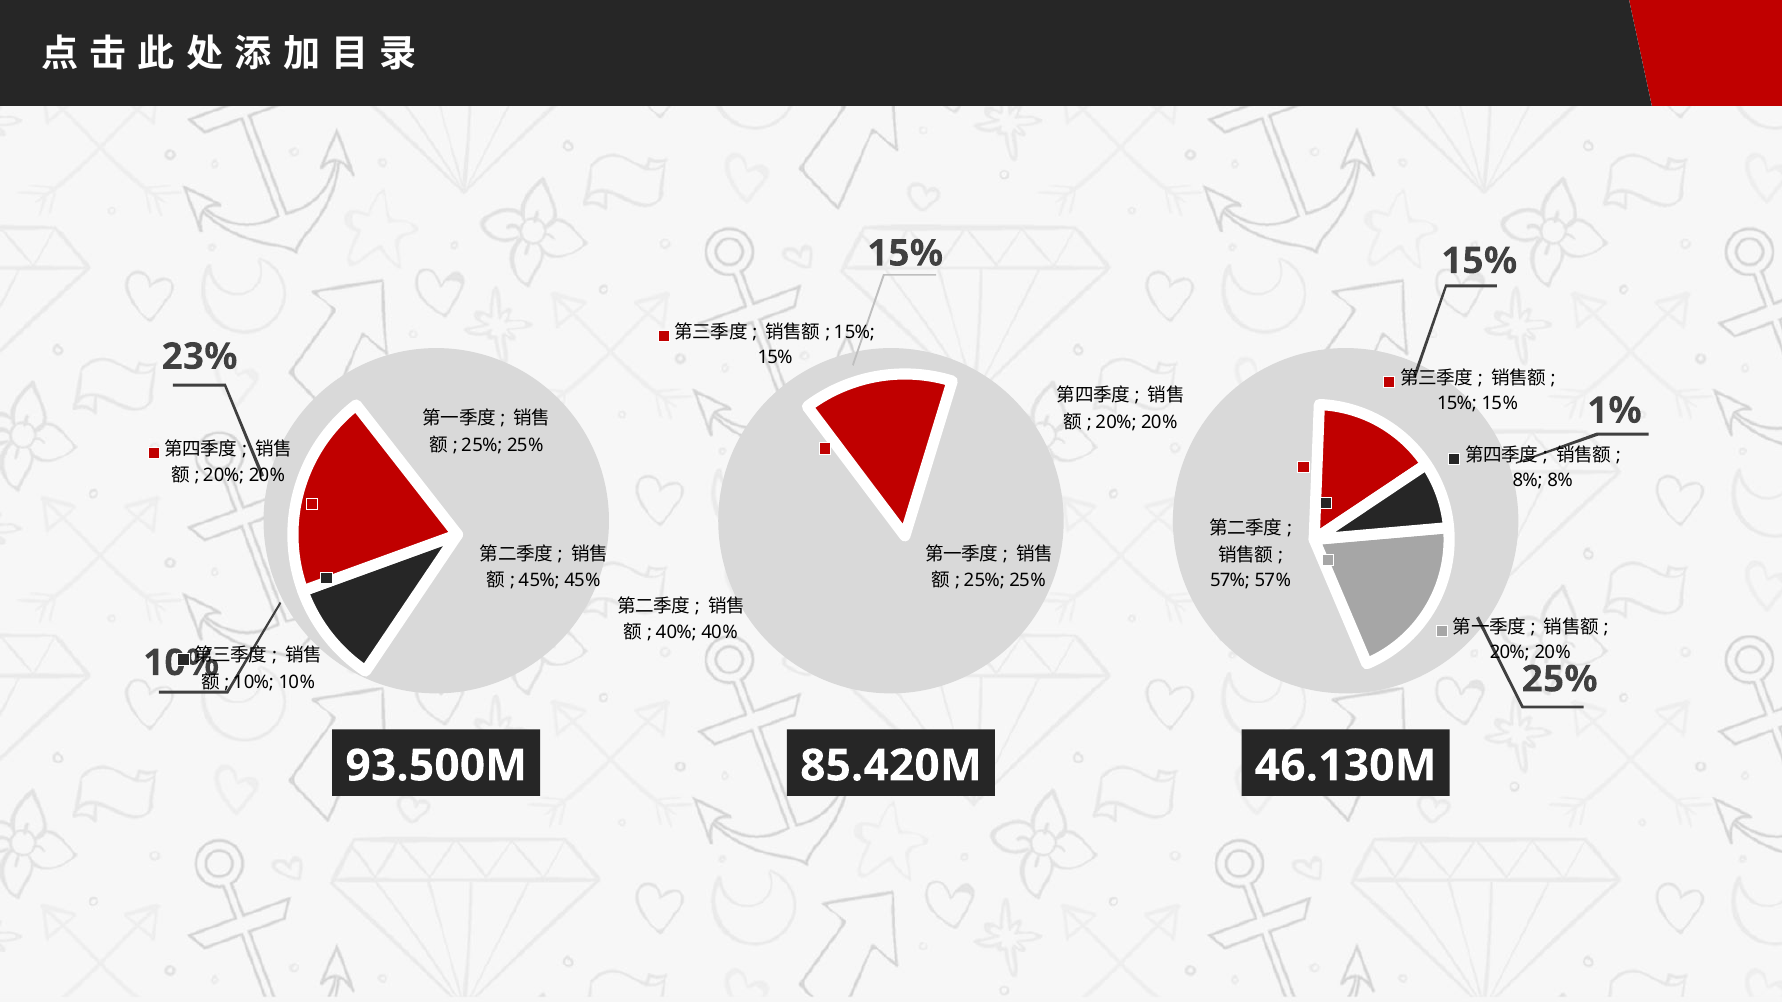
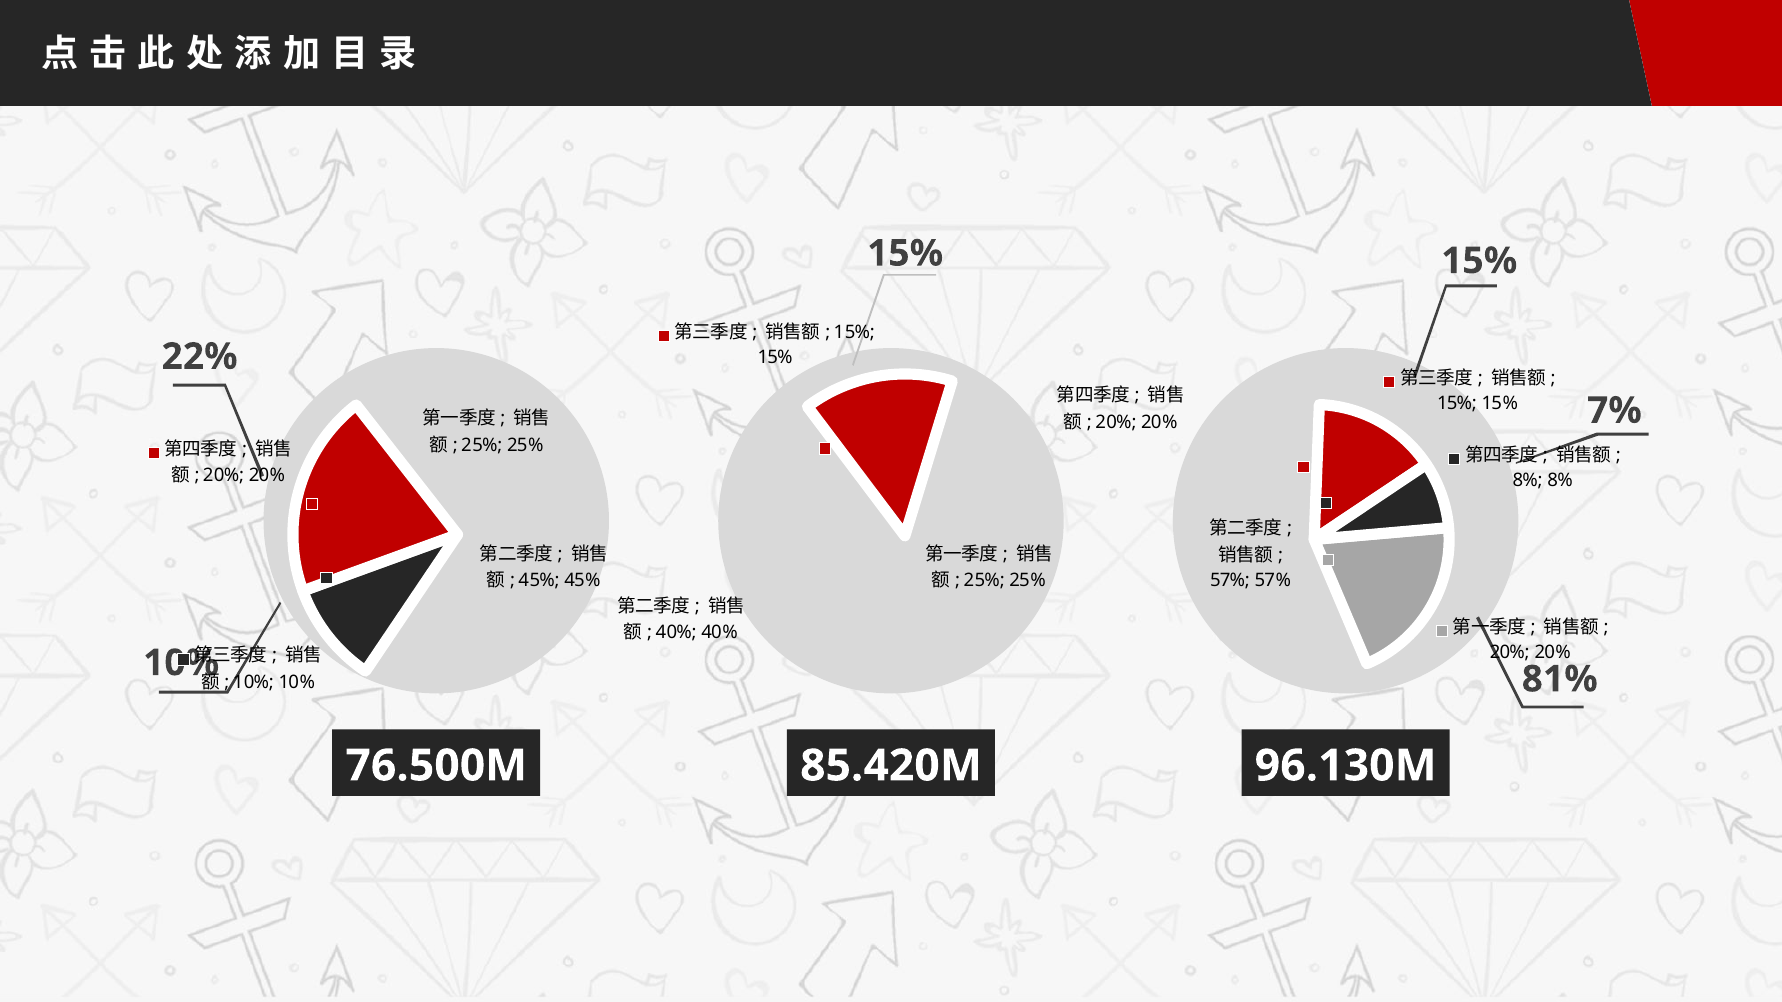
23%: 23% -> 22% (200, 357)
1%: 1% -> 7% (1614, 411)
25%: 25% -> 81% (1560, 679)
93.500M: 93.500M -> 76.500M (436, 766)
46.130M: 46.130M -> 96.130M (1346, 766)
